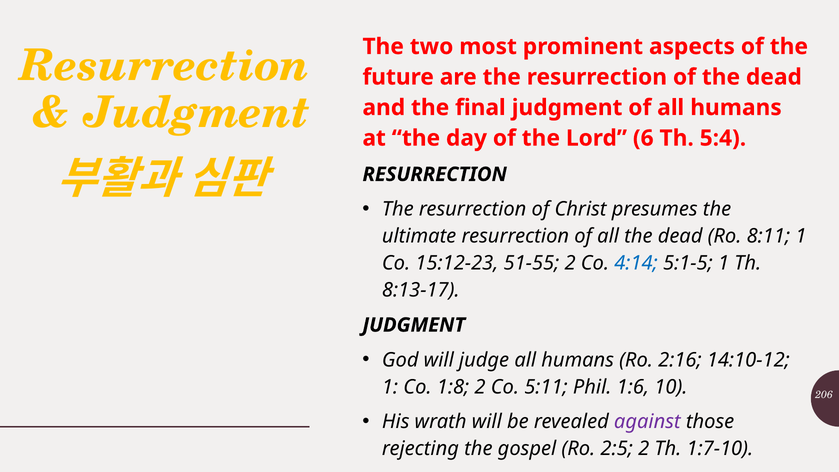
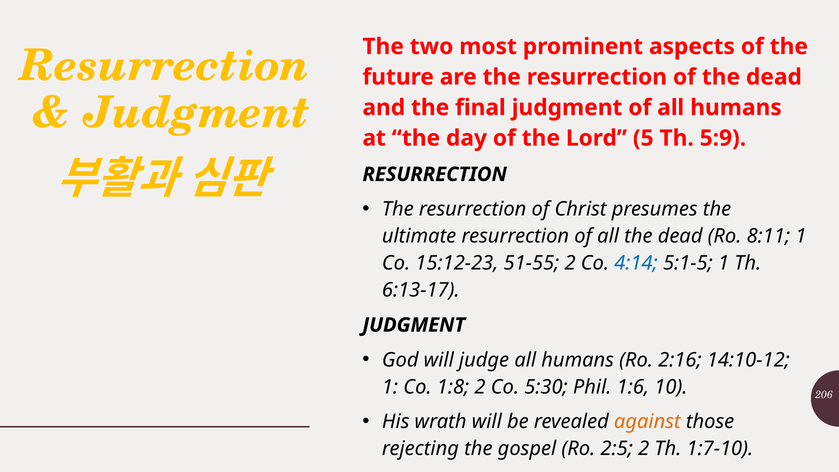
6: 6 -> 5 (643, 138)
5:4: 5:4 -> 5:9 (723, 138)
8:13-17: 8:13-17 -> 6:13-17 (421, 290)
5:11: 5:11 -> 5:30 (546, 387)
against colour: purple -> orange (647, 422)
